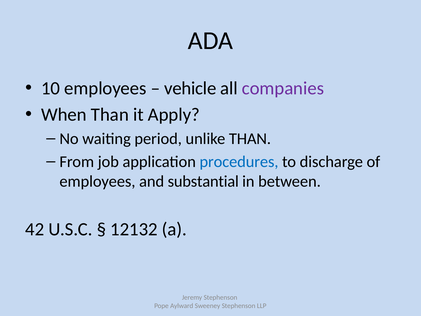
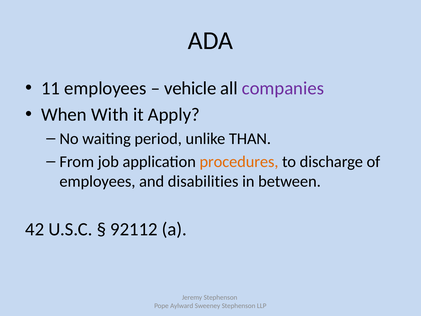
10: 10 -> 11 (51, 88)
When Than: Than -> With (110, 115)
procedures colour: blue -> orange (239, 162)
substantial: substantial -> disabilities (203, 181)
12132: 12132 -> 92112 (134, 229)
